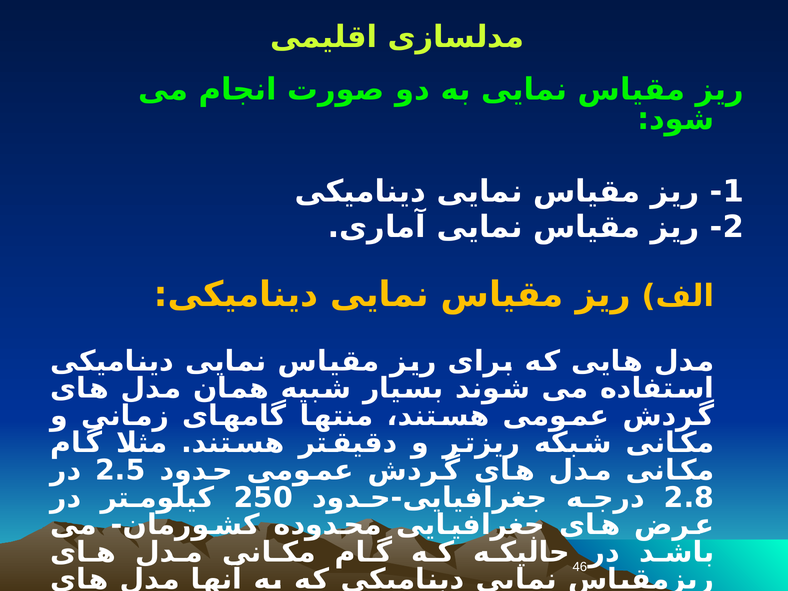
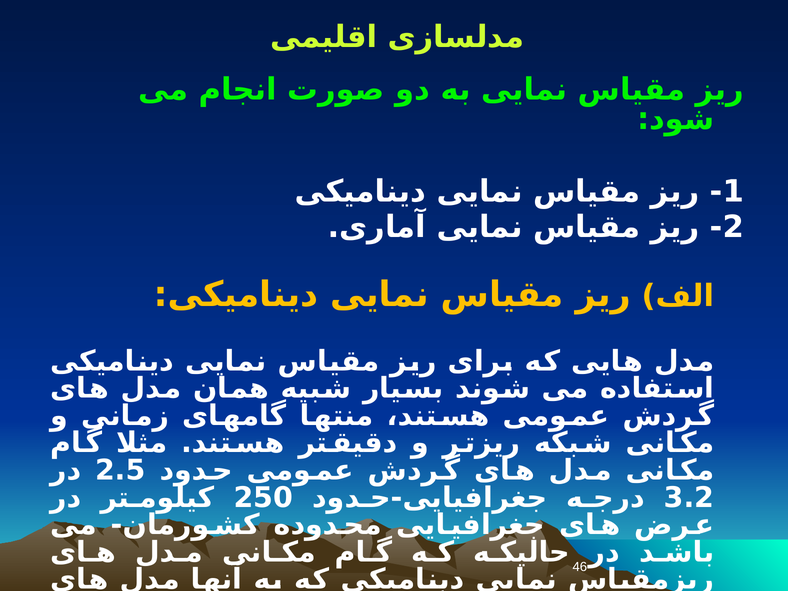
2.8: 2.8 -> 3.2 (689, 498)
